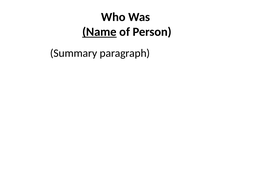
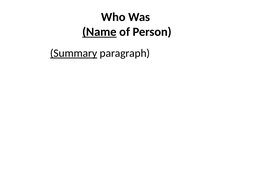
Summary underline: none -> present (74, 53)
